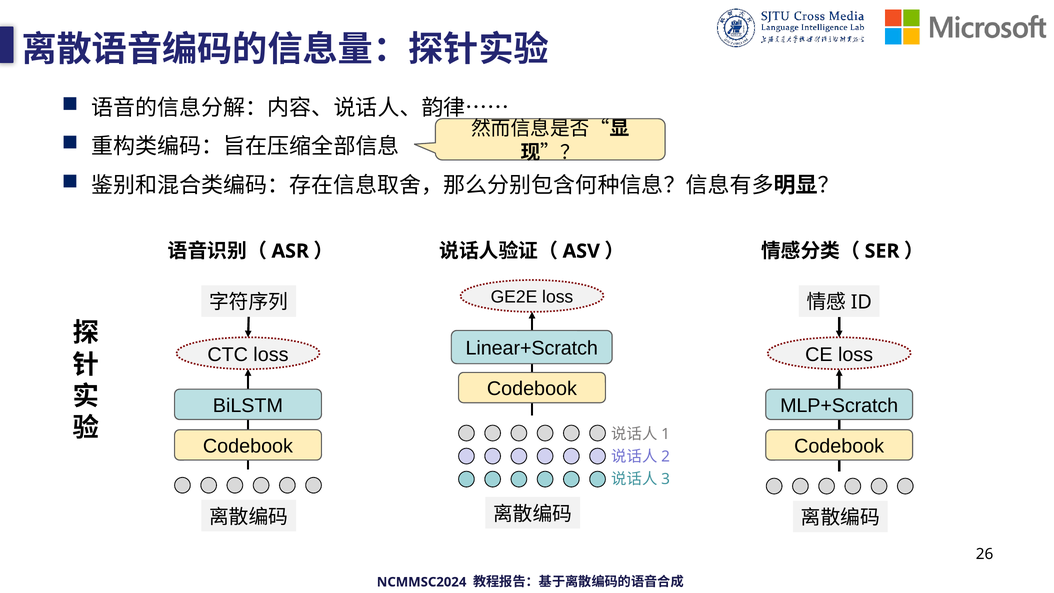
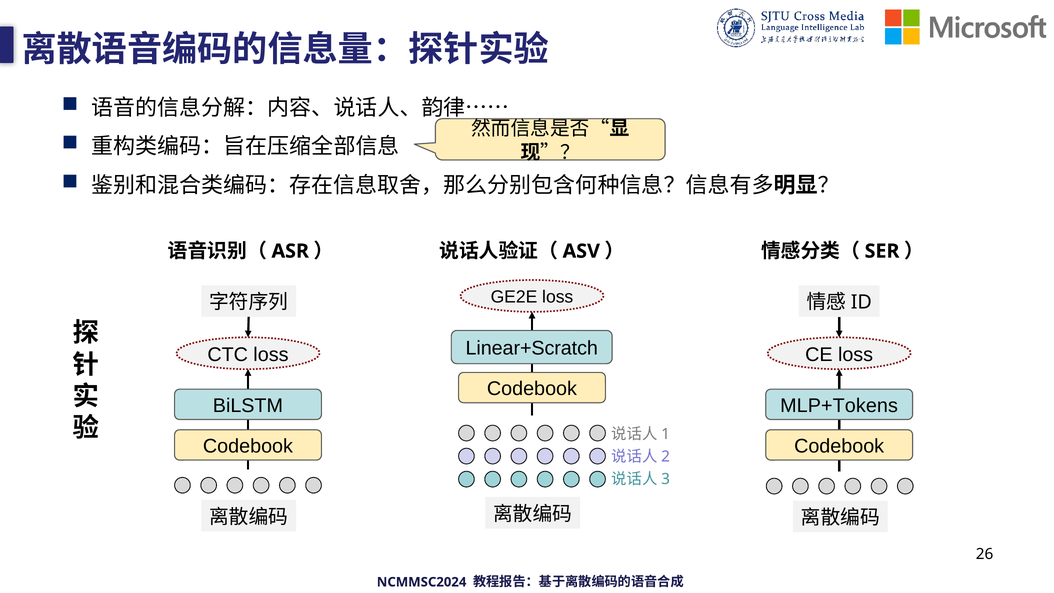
MLP+Scratch: MLP+Scratch -> MLP+Tokens (839, 406)
